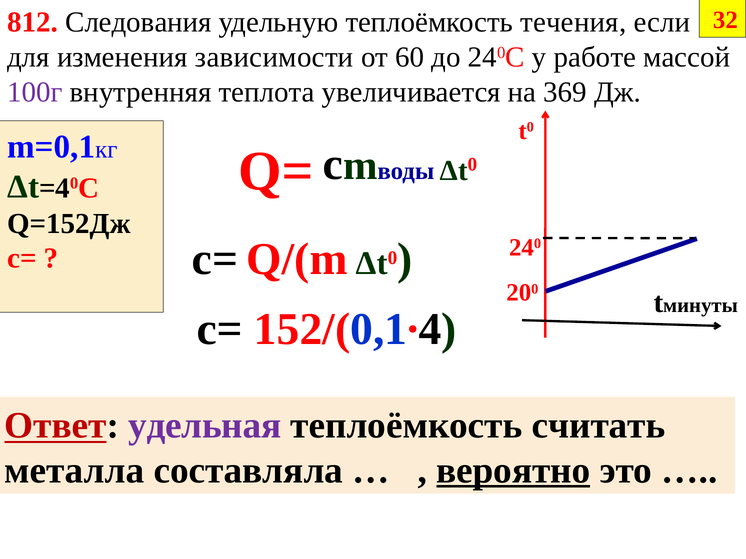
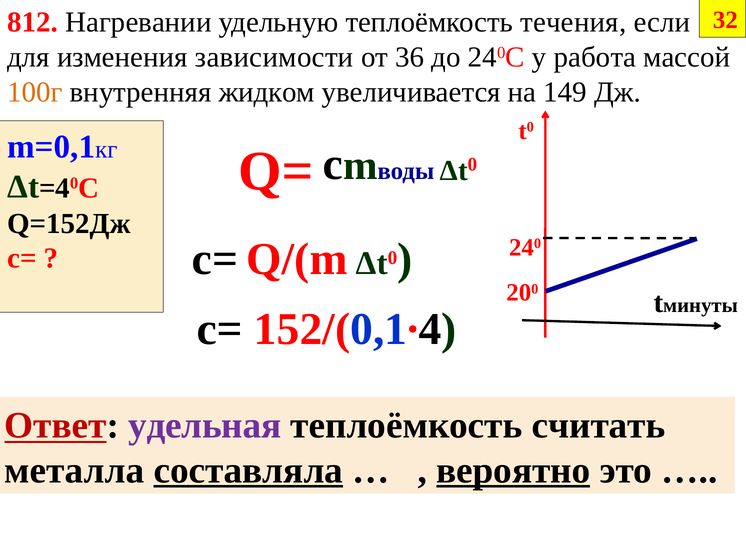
Следования: Следования -> Нагревании (138, 22)
60: 60 -> 36 (410, 57)
работе: работе -> работа (595, 57)
100г colour: purple -> orange (35, 92)
теплота: теплота -> жидком (267, 92)
369: 369 -> 149 (565, 92)
составляла underline: none -> present (248, 471)
